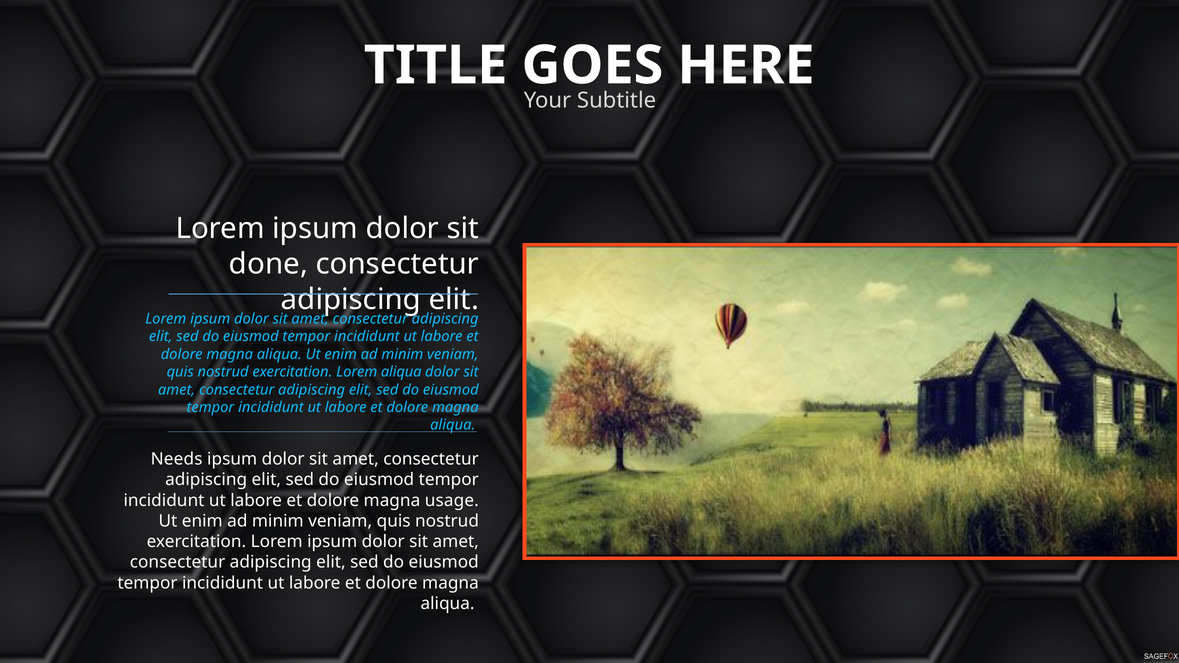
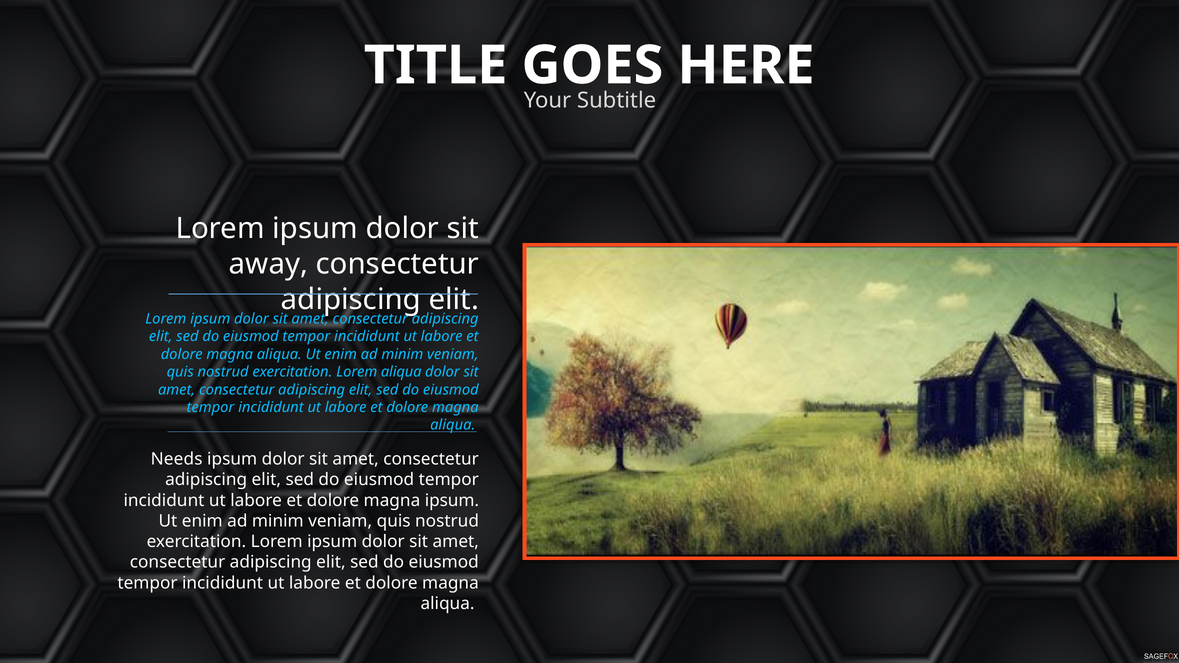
done: done -> away (269, 264)
magna usage: usage -> ipsum (452, 501)
